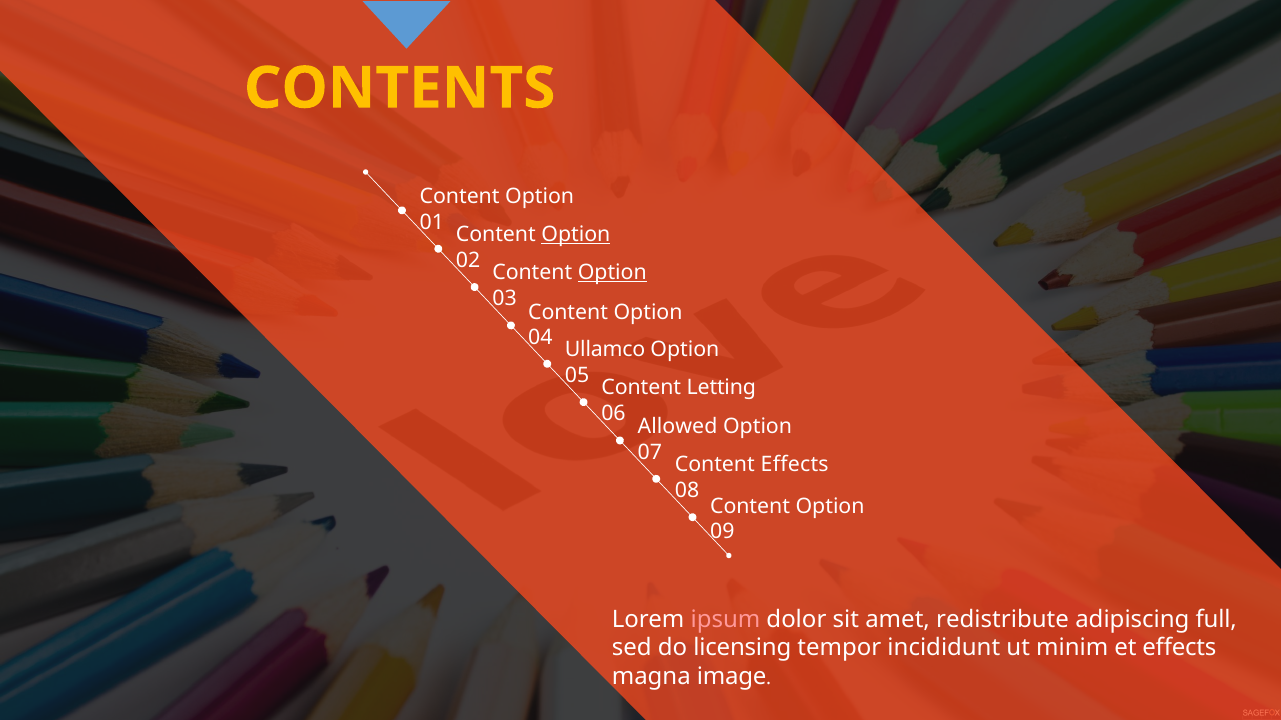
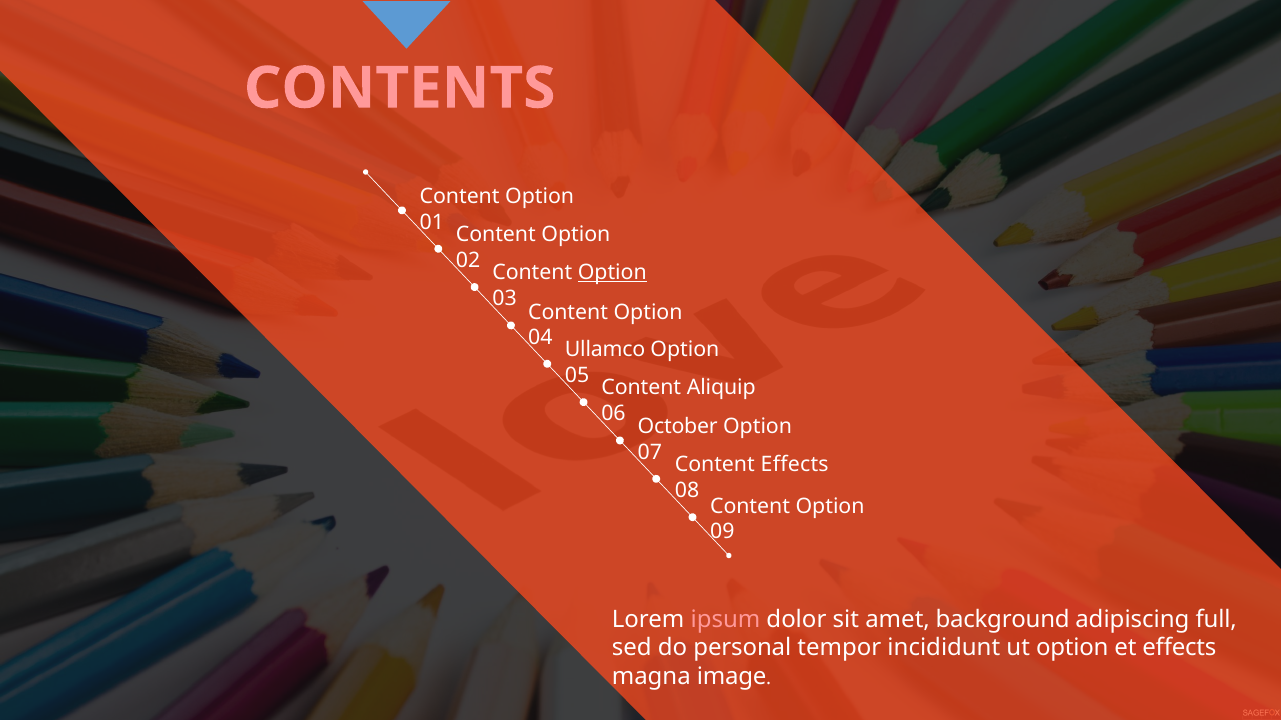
CONTENTS colour: yellow -> pink (400, 88)
Option underline: present -> none (576, 235)
Letting: Letting -> Aliquip (721, 388)
Allowed: Allowed -> October (678, 427)
redistribute: redistribute -> background (1003, 620)
licensing: licensing -> personal (742, 649)
ut minim: minim -> option (1072, 649)
